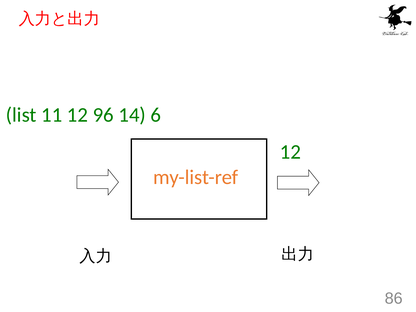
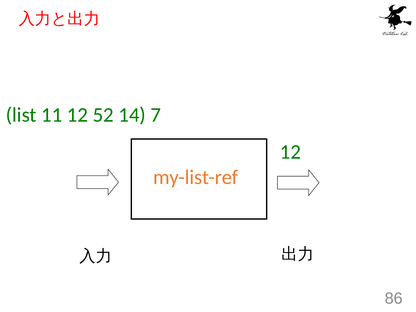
96: 96 -> 52 (103, 115)
6: 6 -> 7 (156, 115)
